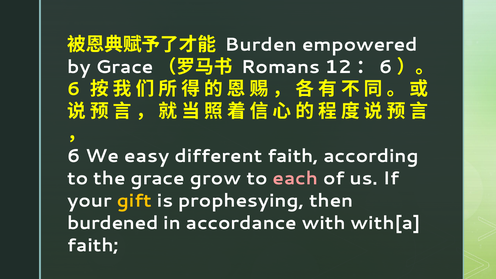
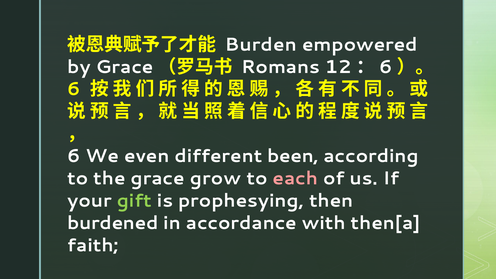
easy: easy -> even (147, 156)
different faith: faith -> been (293, 156)
gift colour: yellow -> light green (134, 201)
with[a: with[a -> then[a (386, 223)
